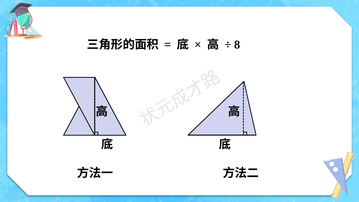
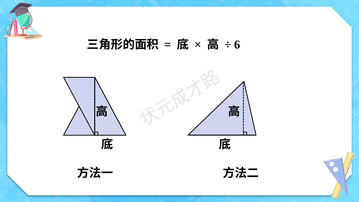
8: 8 -> 6 (237, 45)
